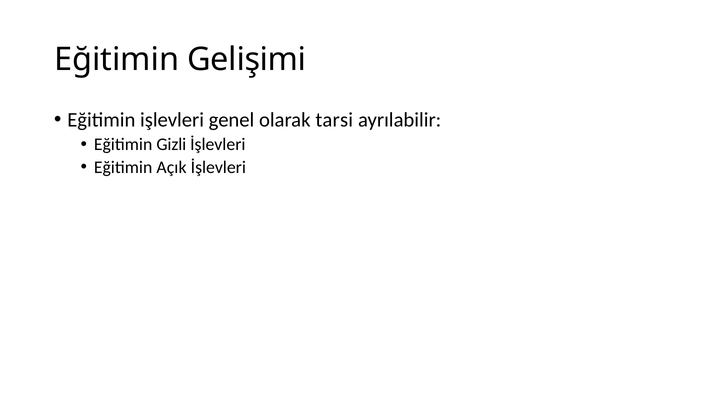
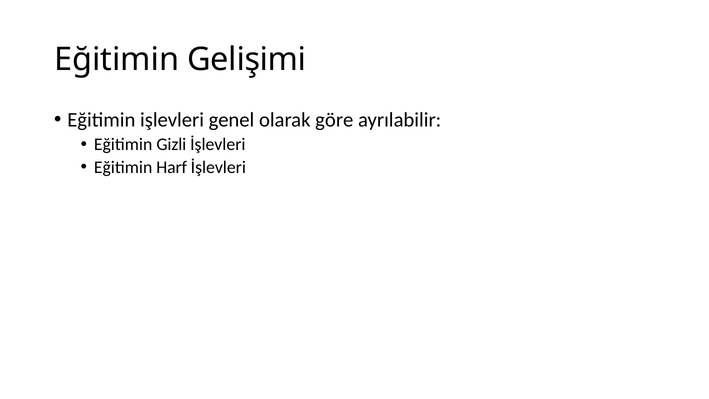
tarsi: tarsi -> göre (334, 120)
Açık: Açık -> Harf (172, 167)
